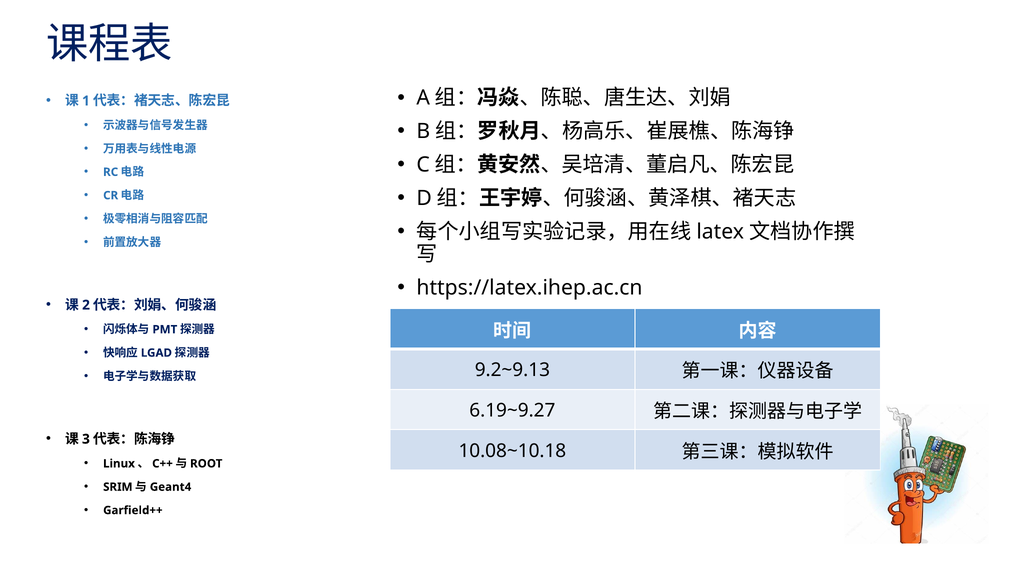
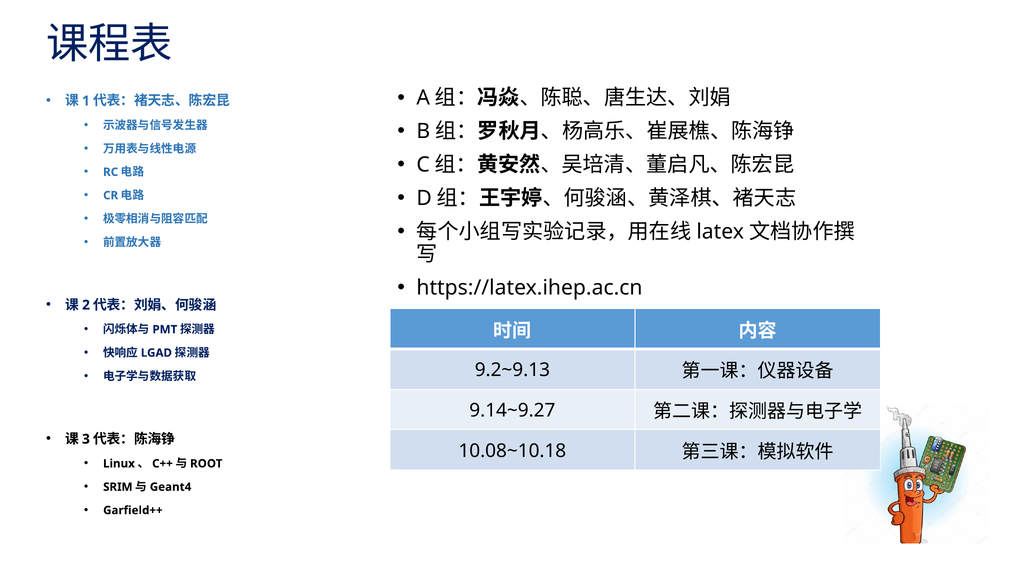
6.19~9.27: 6.19~9.27 -> 9.14~9.27 (512, 410)
